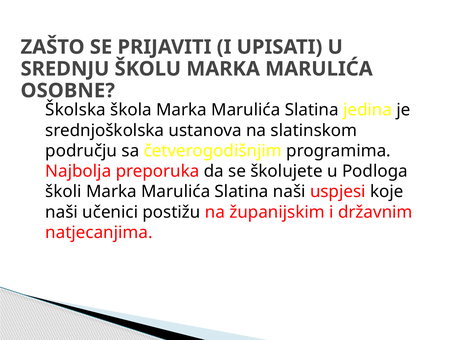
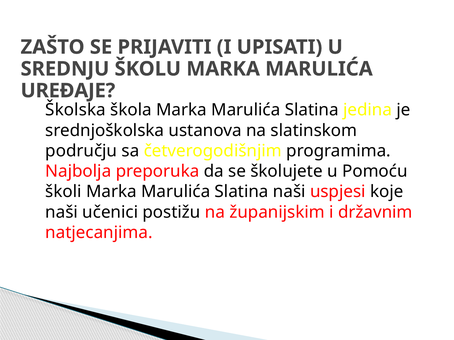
OSOBNE: OSOBNE -> UREĐAJE (68, 91)
Podloga: Podloga -> Pomoću (375, 172)
